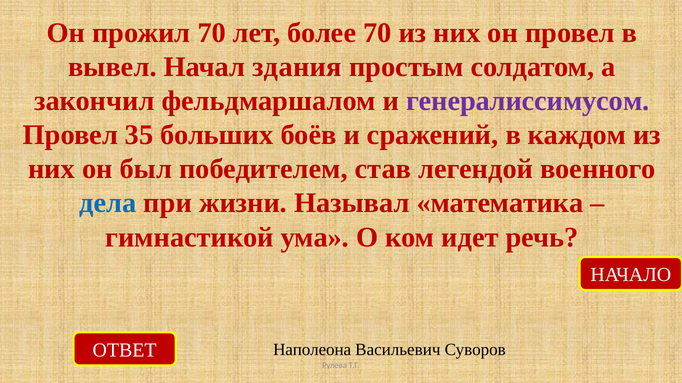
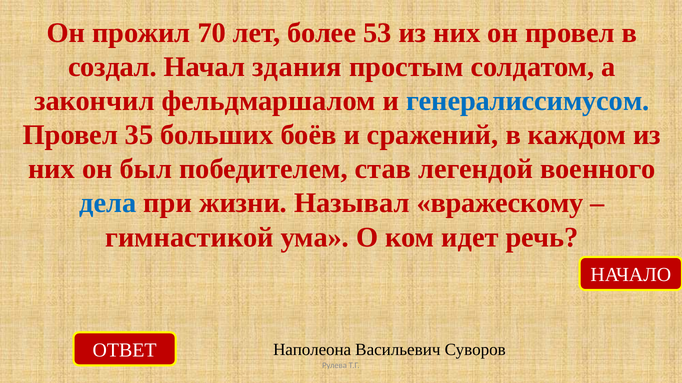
более 70: 70 -> 53 (377, 33)
вывел: вывел -> создал (112, 67)
генералиссимусом colour: purple -> blue (528, 101)
математика: математика -> вражескому (500, 203)
